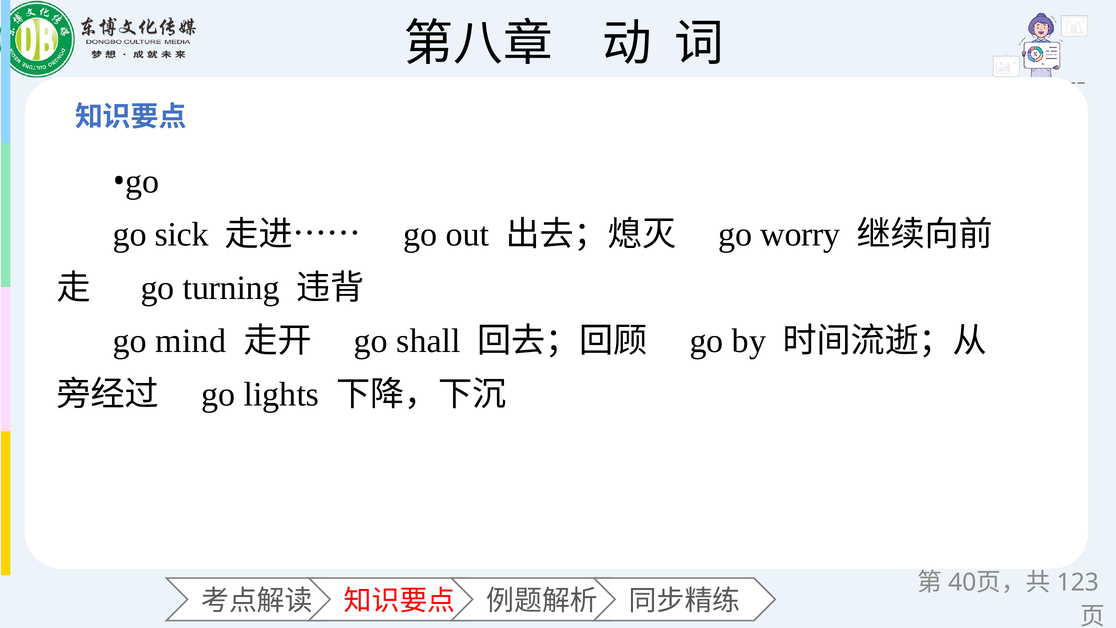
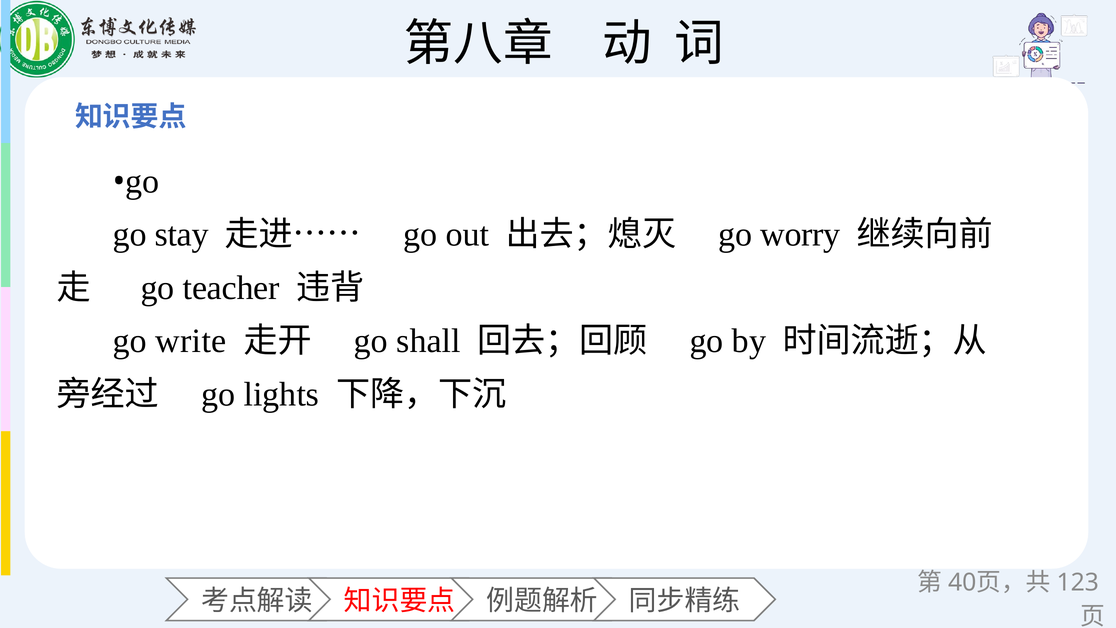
sick: sick -> stay (182, 235)
turning: turning -> teacher (231, 288)
mind: mind -> write (191, 341)
